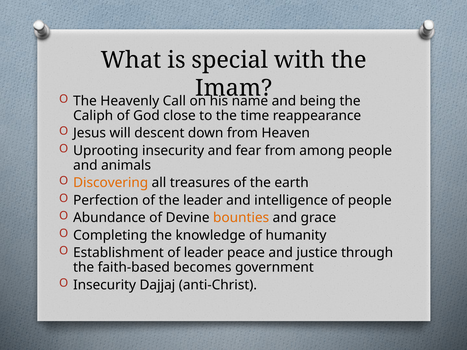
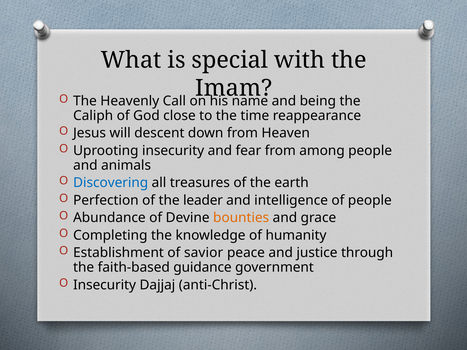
Discovering colour: orange -> blue (111, 183)
of leader: leader -> savior (204, 253)
becomes: becomes -> guidance (203, 268)
